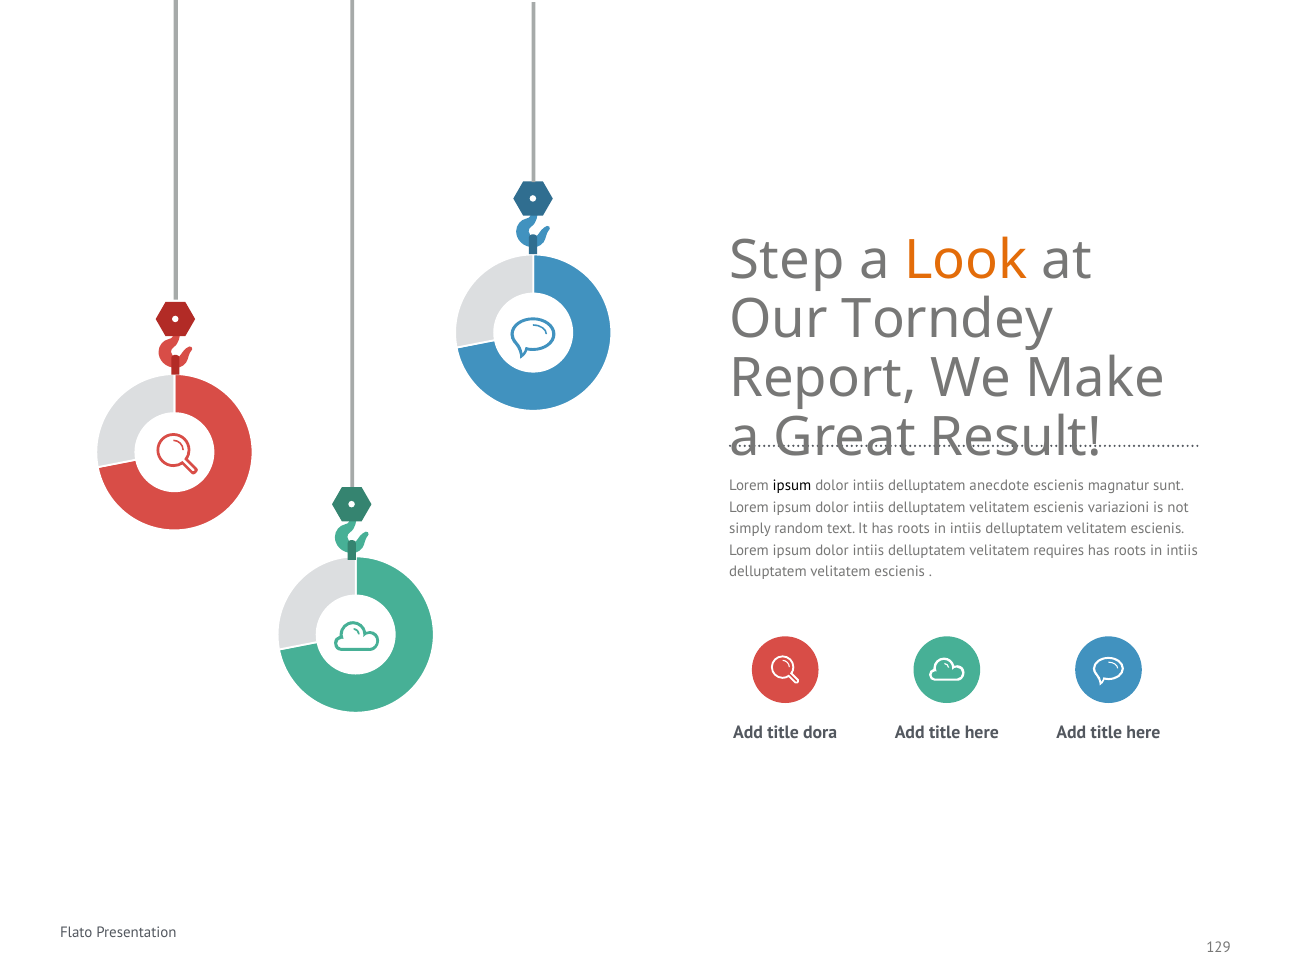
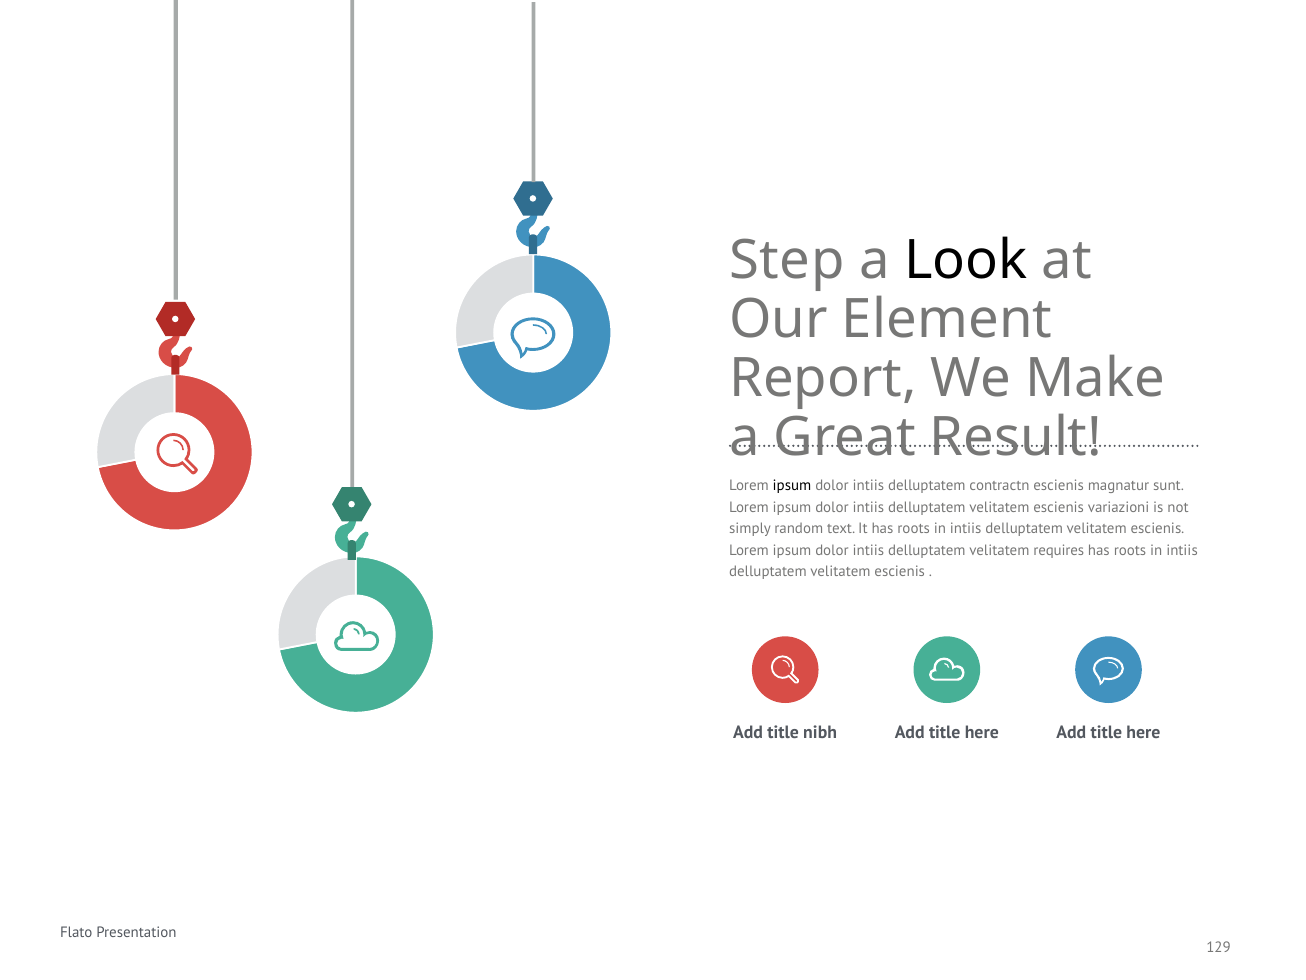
Look colour: orange -> black (966, 261)
Torndey: Torndey -> Element (947, 320)
anecdote: anecdote -> contractn (999, 486)
dora: dora -> nibh (820, 732)
